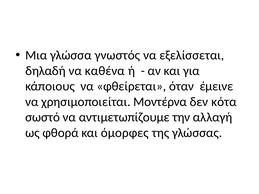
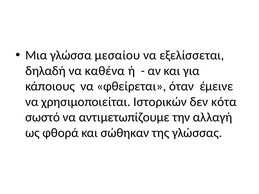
γνωστός: γνωστός -> μεσαίου (117, 55)
Μοντέρνα: Μοντέρνα -> Ιστορικών (160, 102)
όμορφες: όμορφες -> σώθηκαν (125, 133)
